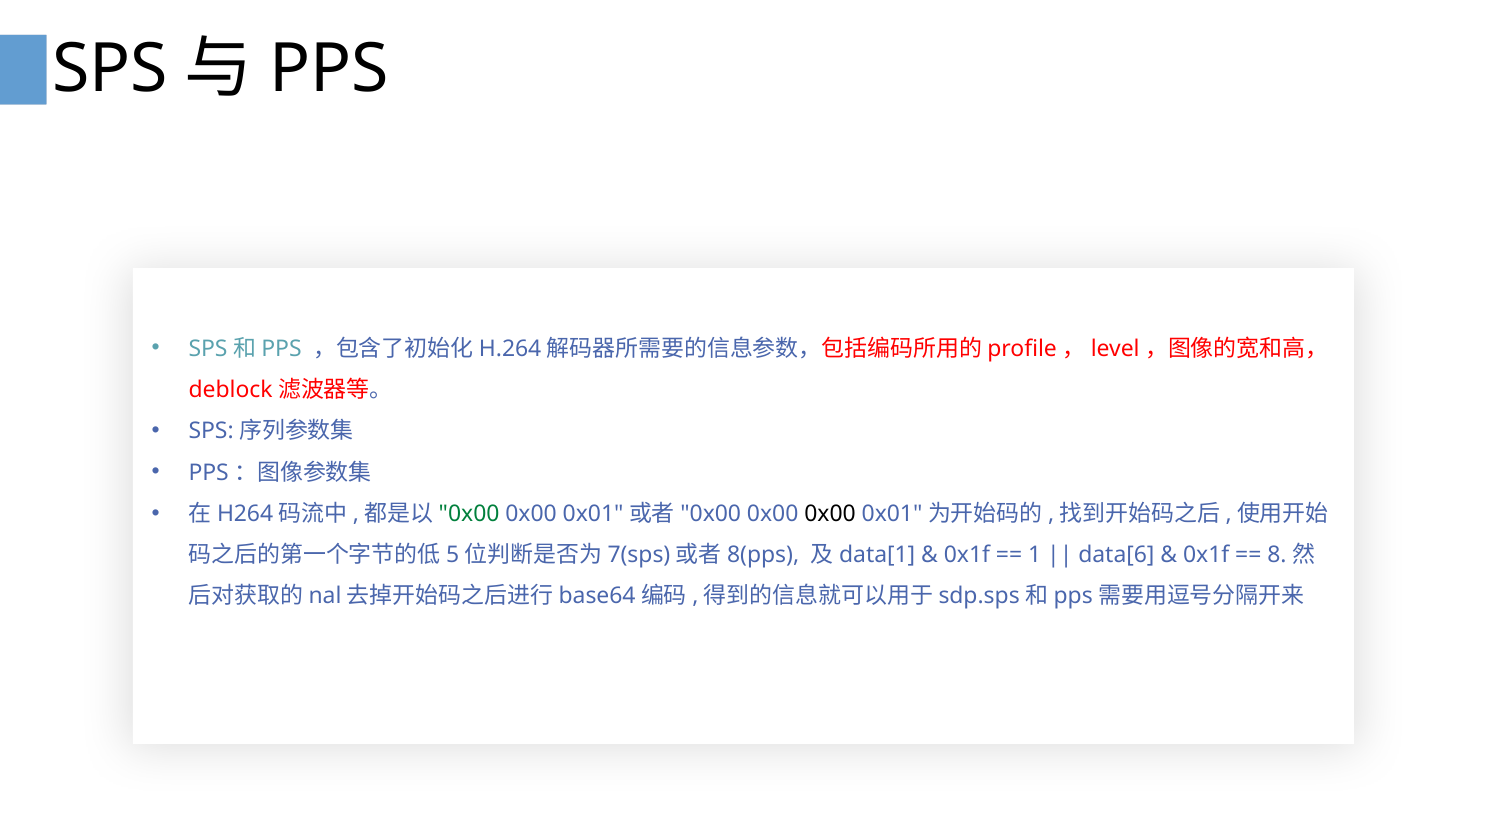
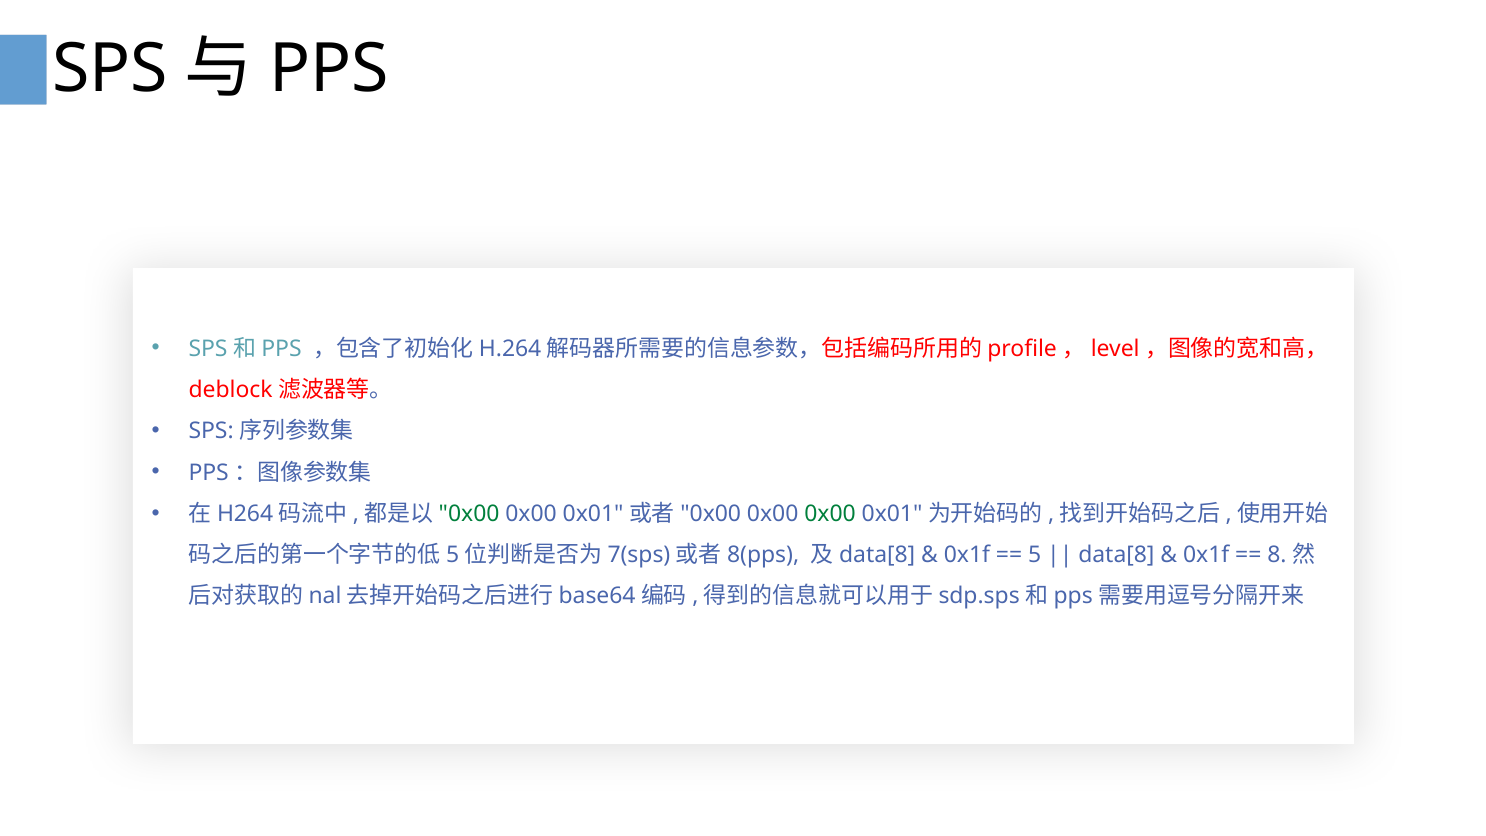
0x00 colour: black -> green (830, 514)
data[1: data[1 -> data[8 (877, 555)
1: 1 -> 5 (1035, 555)
data[6: data[6 -> data[8 (1116, 555)
